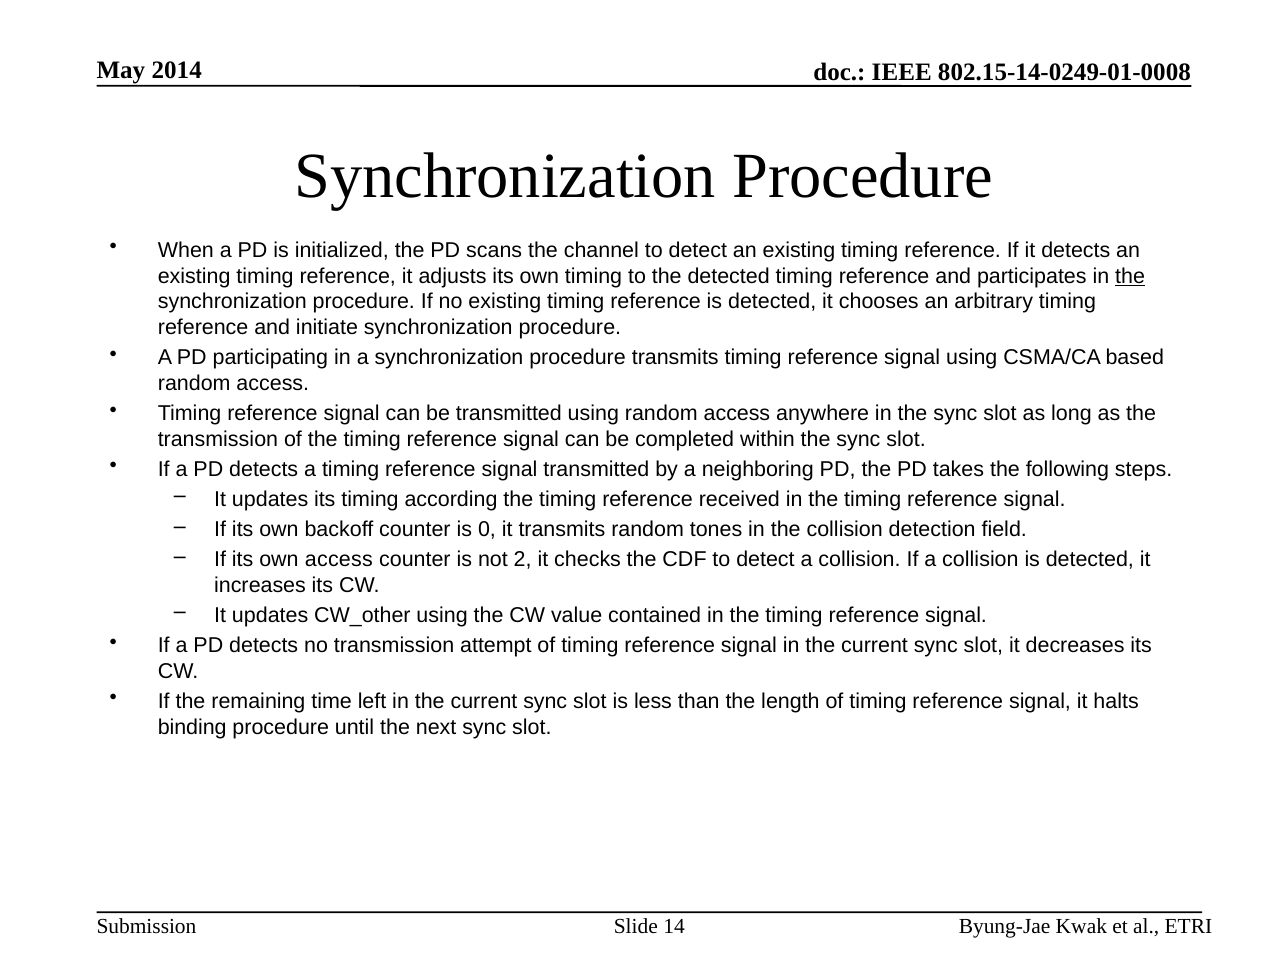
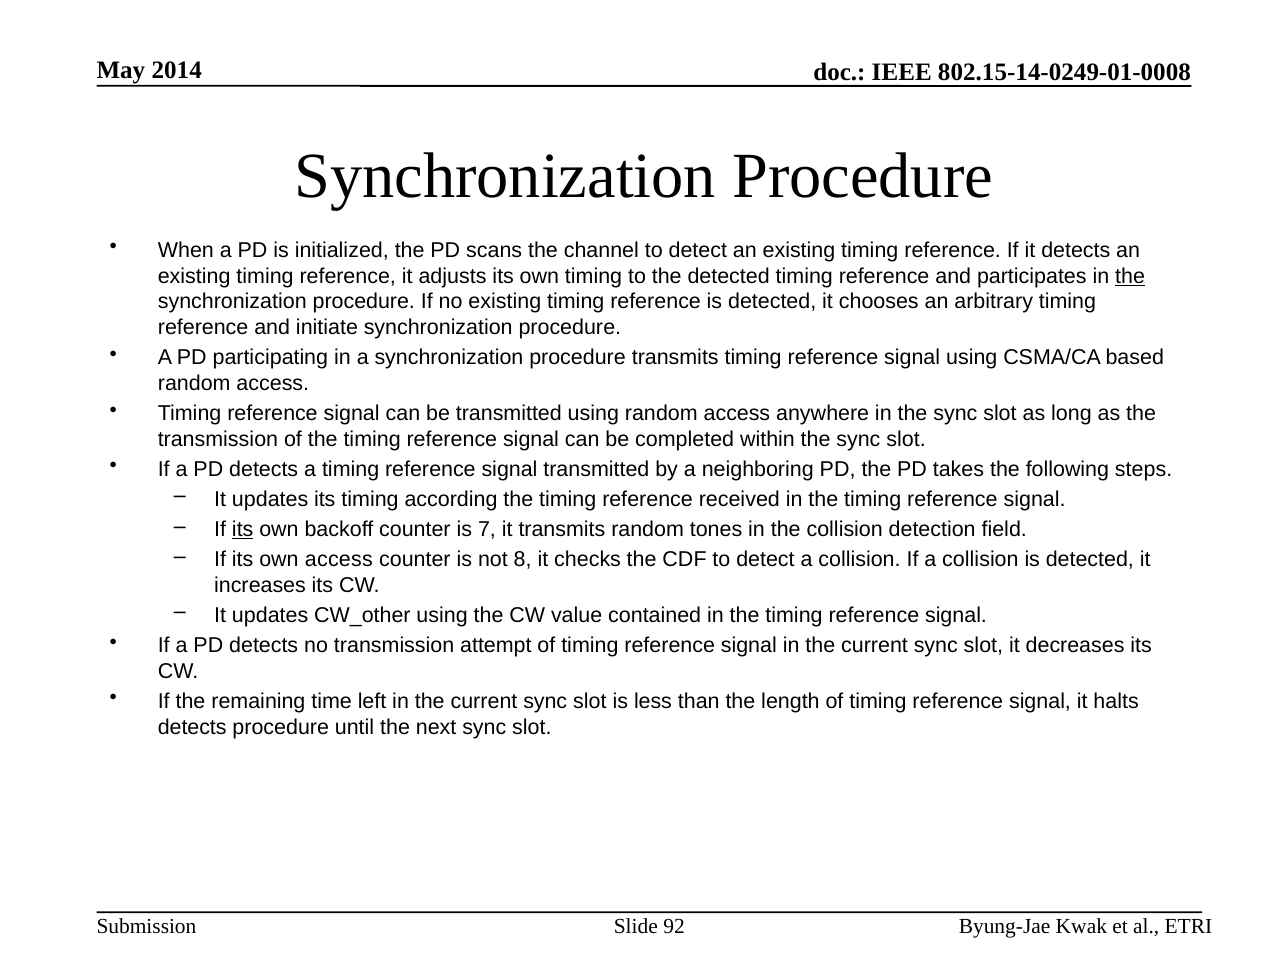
its underline: none -> present (243, 529)
0: 0 -> 7 (487, 529)
2: 2 -> 8 (523, 559)
binding: binding -> detects (192, 727)
14: 14 -> 92 (674, 926)
